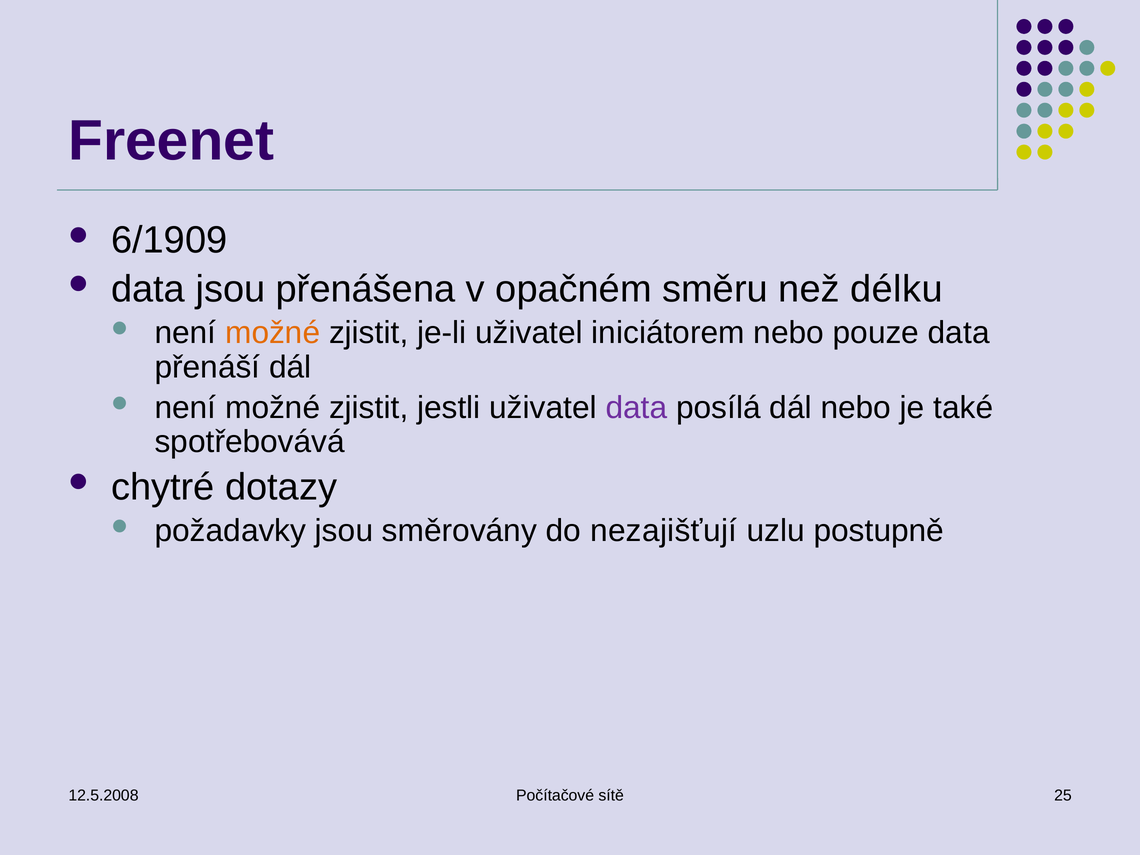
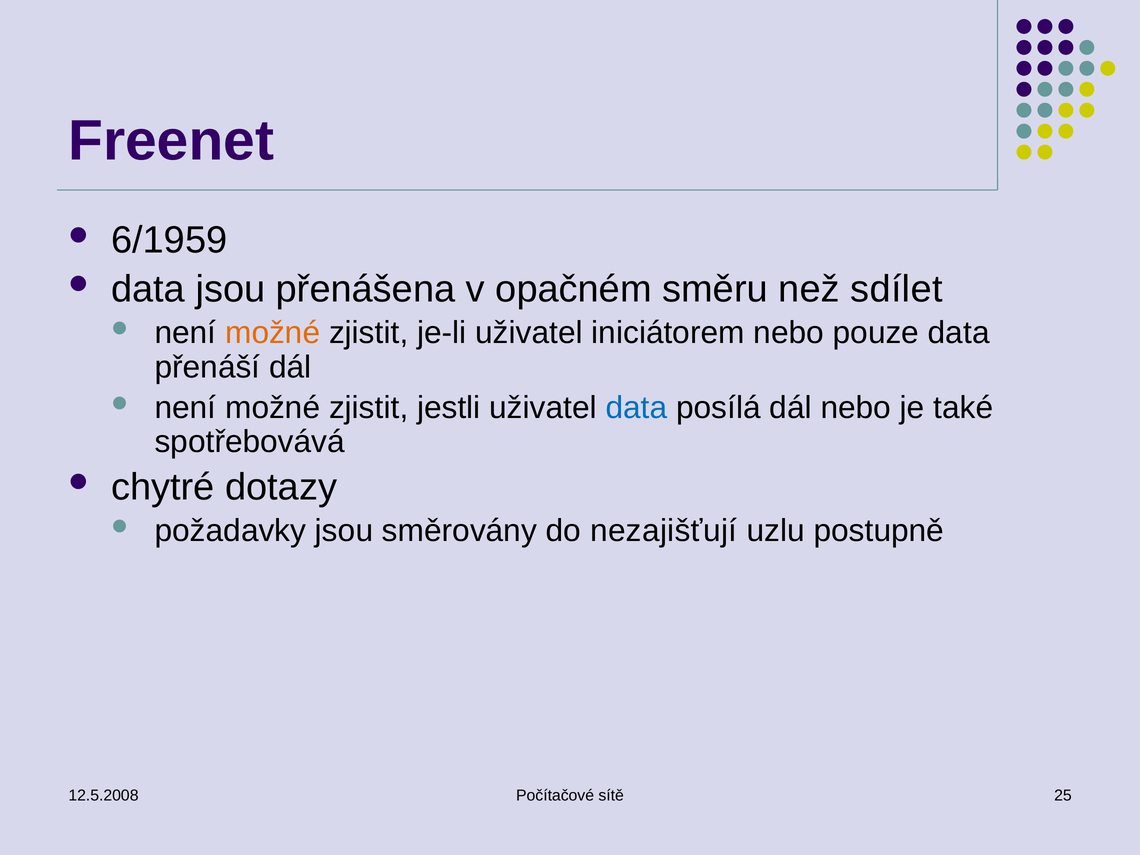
6/1909: 6/1909 -> 6/1959 (169, 240)
délku: délku -> sdílet (897, 289)
data colour: purple -> blue (636, 408)
